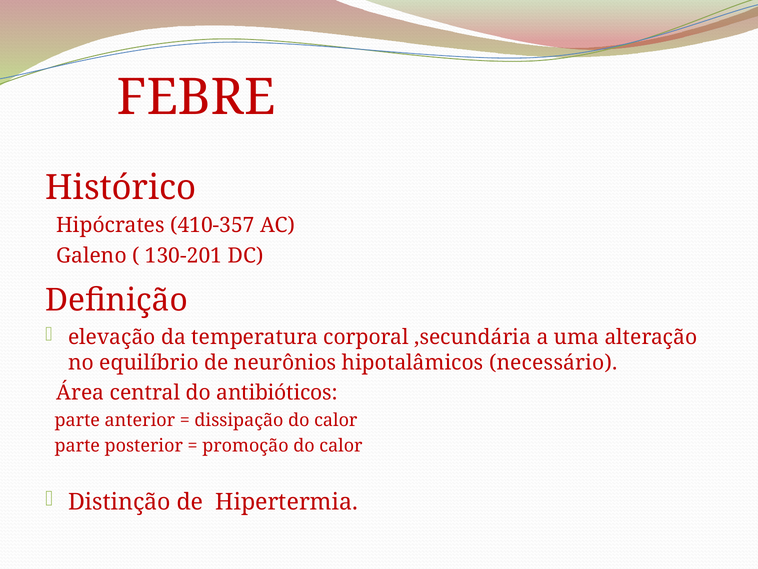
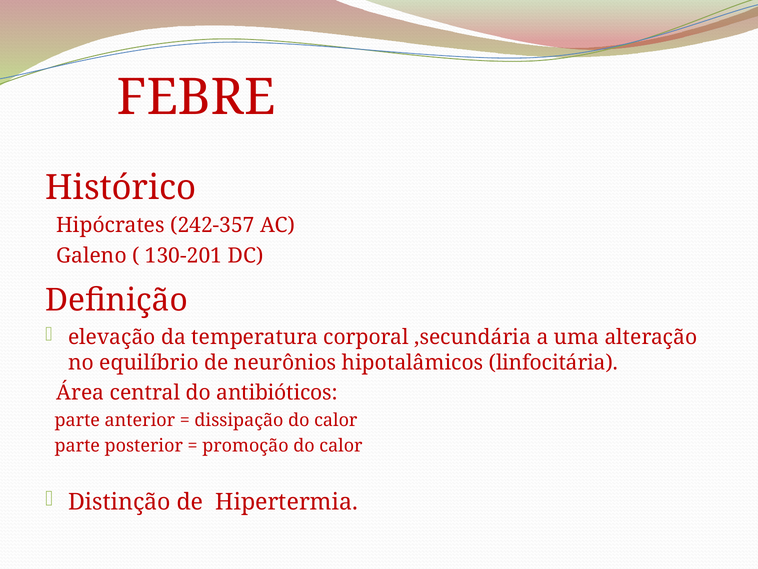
410-357: 410-357 -> 242-357 (213, 225)
necessário: necessário -> linfocitária (553, 362)
